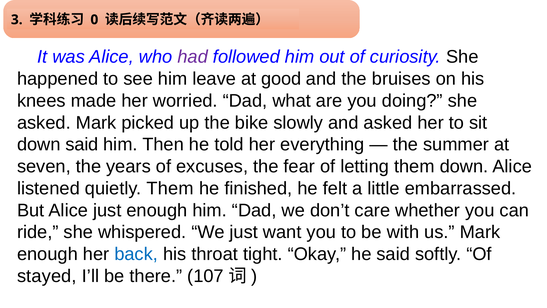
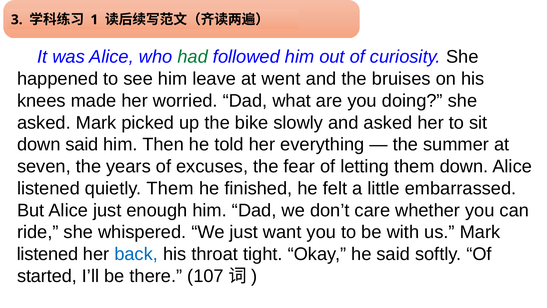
0: 0 -> 1 (94, 20)
had colour: purple -> green (193, 57)
good: good -> went (281, 79)
enough: enough -> listened (48, 254)
stayed: stayed -> started (47, 276)
